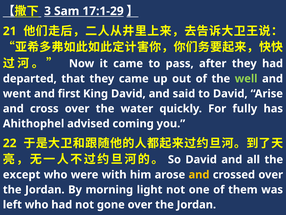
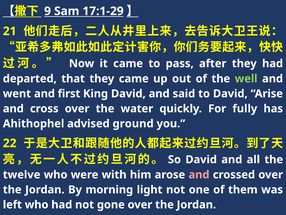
3: 3 -> 9 (48, 11)
coming: coming -> ground (133, 123)
except: except -> twelve (22, 174)
and colour: yellow -> pink (199, 174)
